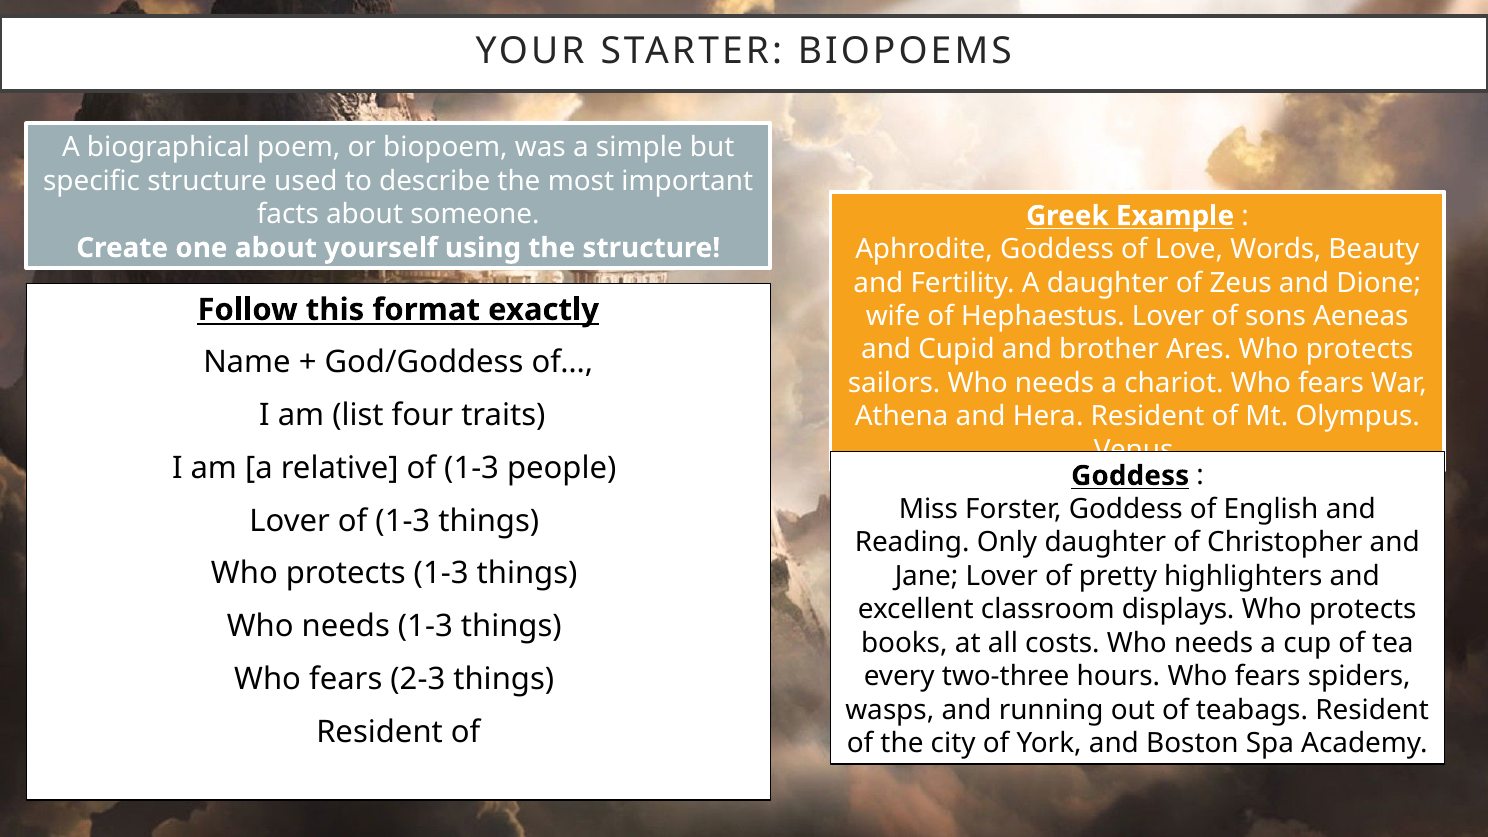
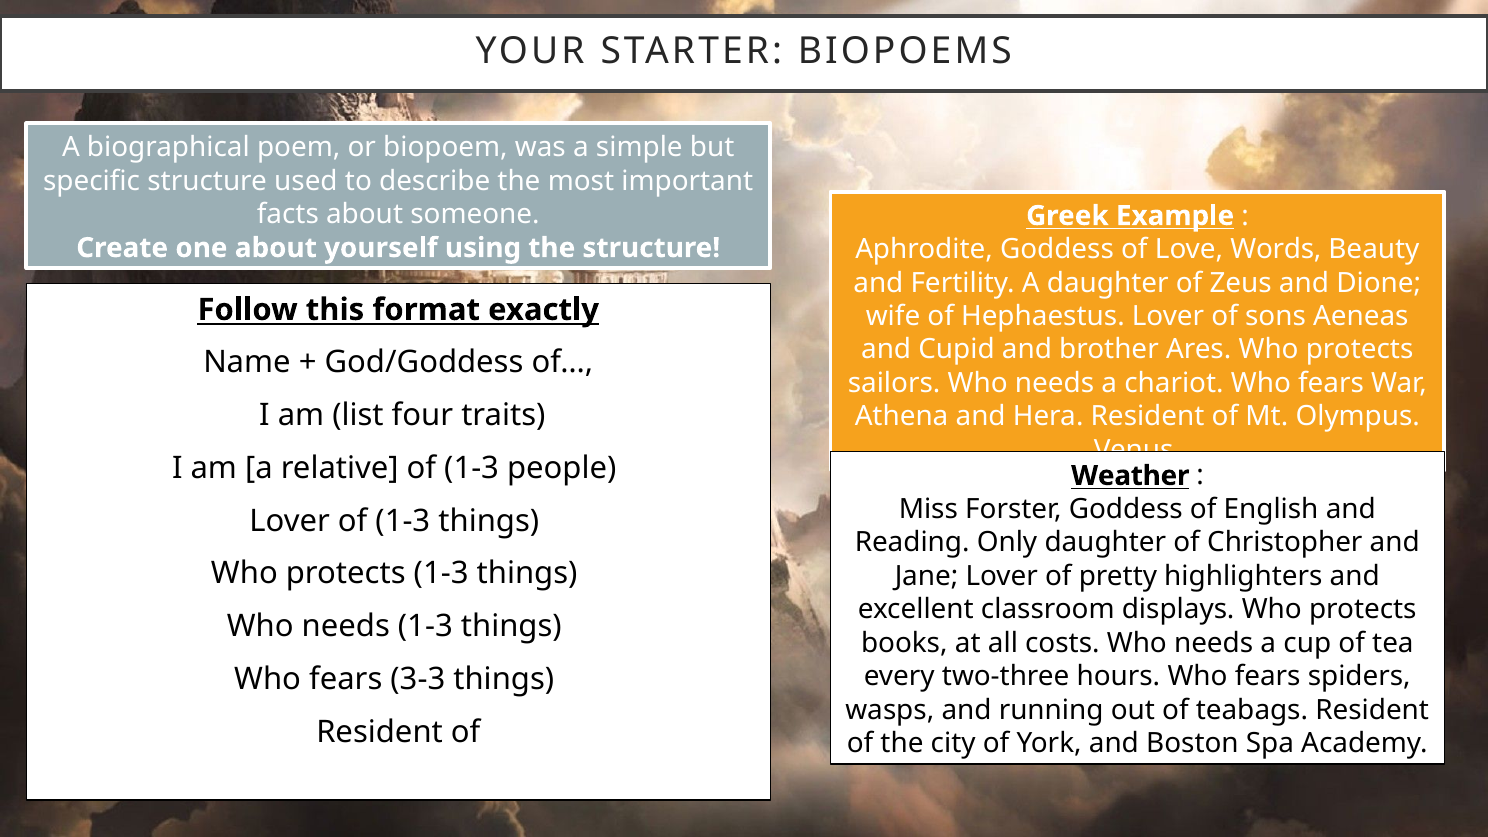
Goddess: Goddess -> Weather (1130, 476)
2-3: 2-3 -> 3-3 (418, 679)
